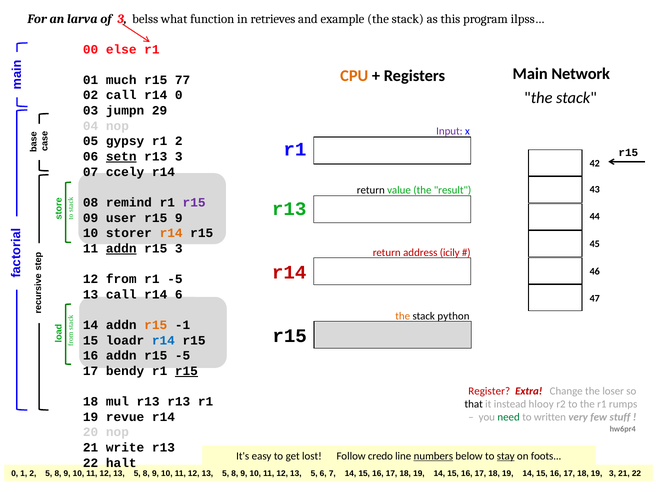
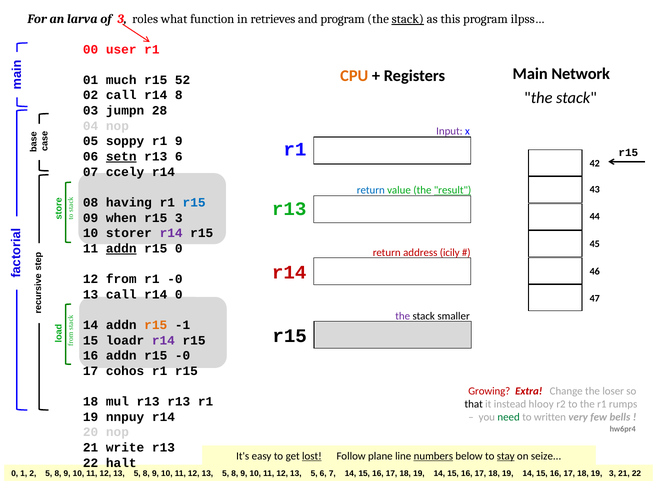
belss: belss -> roles (145, 19)
and example: example -> program (343, 19)
stack underline: none -> present (408, 19)
else: else -> user (121, 49)
77: 77 -> 52 (183, 80)
r14 0: 0 -> 8 (179, 95)
29: 29 -> 28 (160, 111)
gypsy: gypsy -> soppy (125, 141)
r1 2: 2 -> 9 (179, 141)
r13 3: 3 -> 6 (179, 157)
return colour: black -> blue (371, 190)
result underline: none -> present (453, 190)
remind: remind -> having (129, 202)
r15 colour: purple -> blue (194, 202)
user: user -> when (121, 218)
r15 9: 9 -> 3 (179, 218)
r14 colour: orange -> purple (171, 233)
r15 3: 3 -> 0 (179, 248)
r1 -5: -5 -> -0 (175, 279)
r14 6: 6 -> 0 (179, 294)
the colour: orange -> purple (403, 316)
python: python -> smaller (454, 316)
r14 colour: blue -> purple (163, 340)
r15 -5: -5 -> -0 (183, 356)
bendy: bendy -> cohos (125, 371)
r15 underline: present -> none (186, 371)
Register: Register -> Growing (489, 391)
revue: revue -> nnpuy (125, 417)
stuff: stuff -> bells (620, 417)
lost underline: none -> present (312, 456)
credo: credo -> plane (380, 456)
foots: foots -> seize (546, 456)
